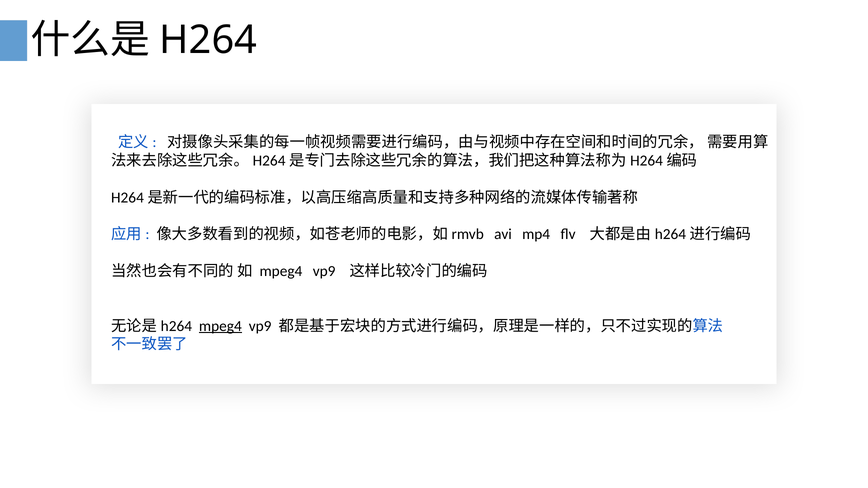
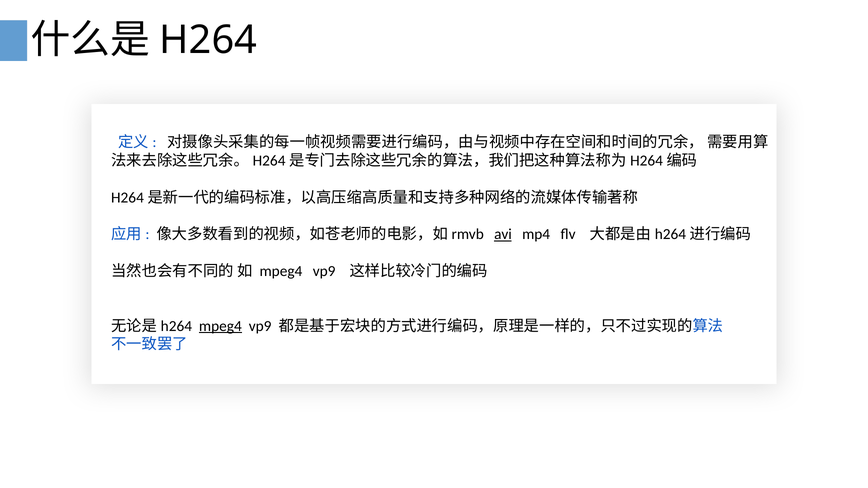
avi underline: none -> present (503, 234)
